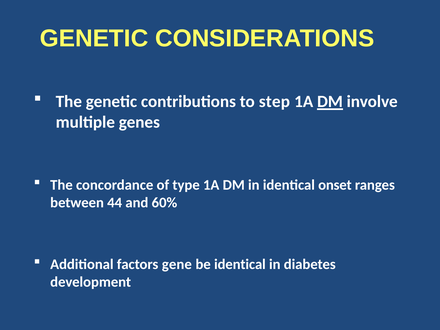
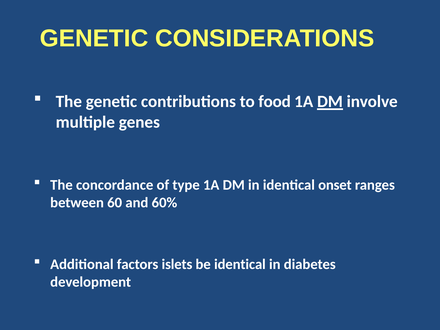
step: step -> food (275, 102)
44: 44 -> 60 (115, 203)
gene: gene -> islets (177, 264)
